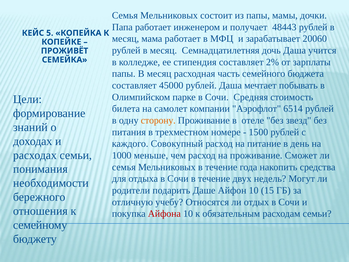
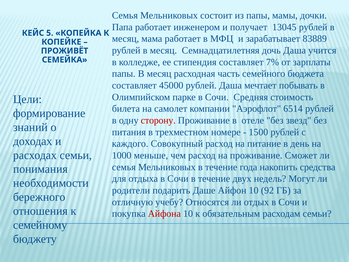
48443: 48443 -> 13045 (284, 27)
20060: 20060 -> 83889 (315, 39)
2%: 2% -> 7% (273, 62)
сторону colour: orange -> red (158, 120)
15: 15 -> 92 (267, 190)
